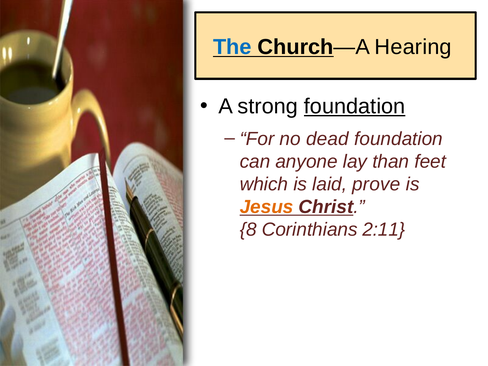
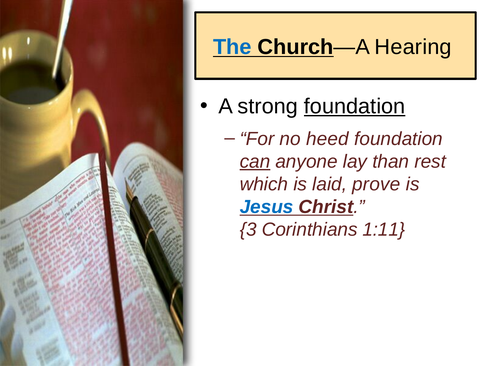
dead: dead -> heed (327, 139)
can underline: none -> present (255, 162)
feet: feet -> rest (430, 162)
Jesus colour: orange -> blue (267, 207)
8: 8 -> 3 (248, 230)
2:11: 2:11 -> 1:11 (384, 230)
